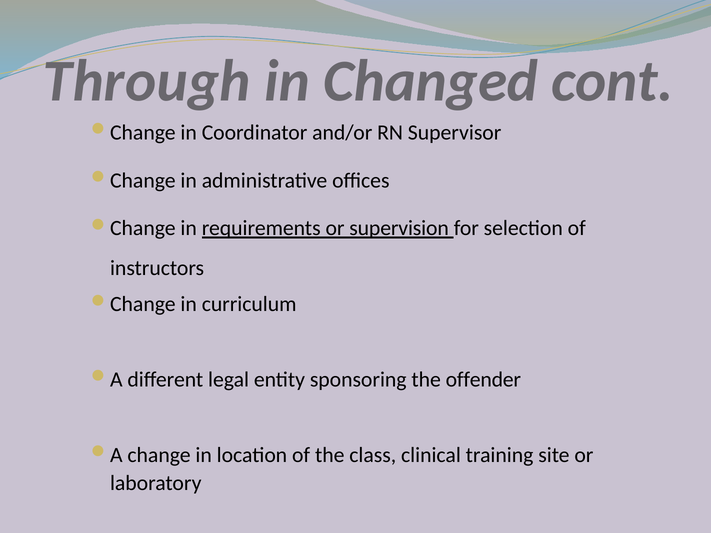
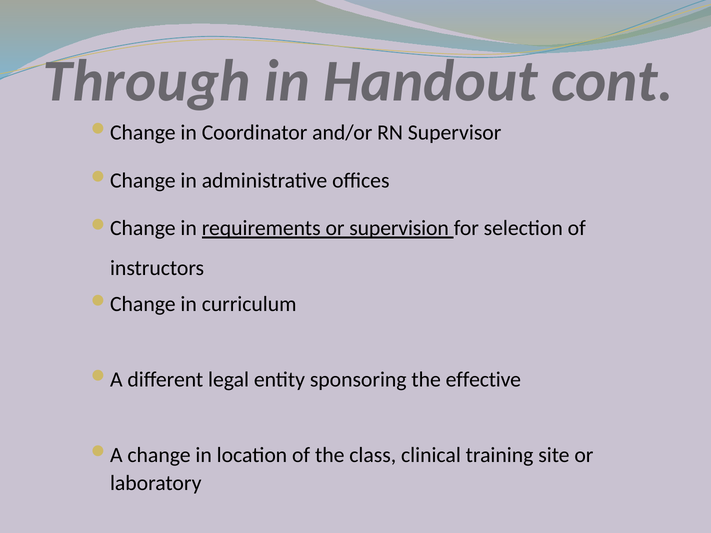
Changed: Changed -> Handout (431, 81)
offender: offender -> effective (483, 380)
